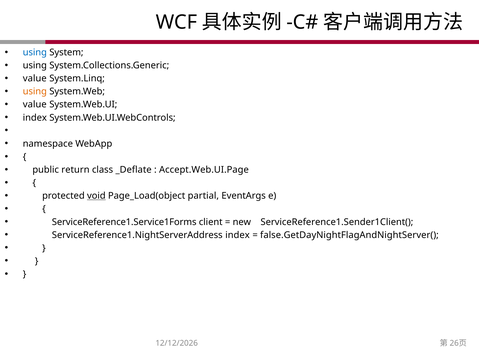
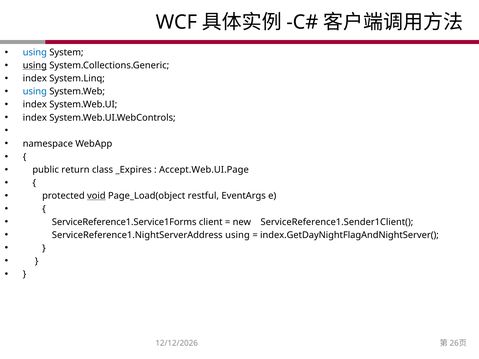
using underline: none -> present (35, 66)
value: value -> index (35, 79)
using colour: orange -> blue (35, 92)
value: value -> index (35, 105)
_Deflate: _Deflate -> _Expires (134, 170)
partial: partial -> restful (203, 196)
ServiceReference1.NightServerAddress index: index -> using (237, 235)
false.GetDayNightFlagAndNightServer(: false.GetDayNightFlagAndNightServer( -> index.GetDayNightFlagAndNightServer( (349, 235)
